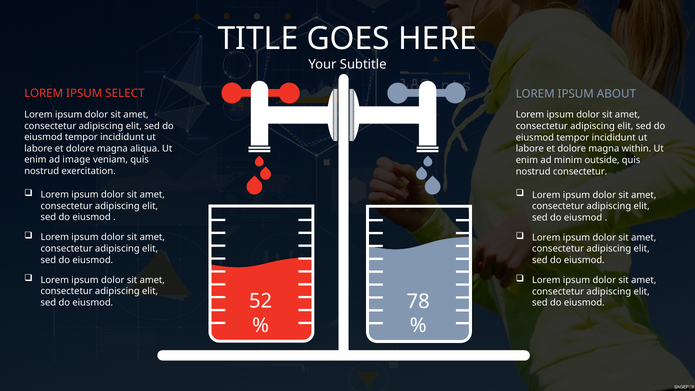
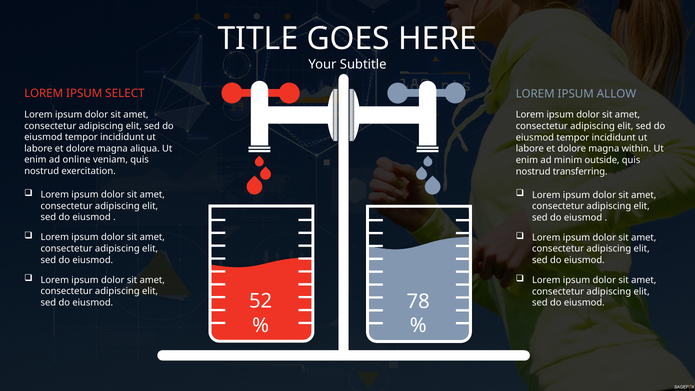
ABOUT: ABOUT -> ALLOW (616, 94)
image: image -> online (76, 160)
nostrud consectetur: consectetur -> transferring (580, 171)
